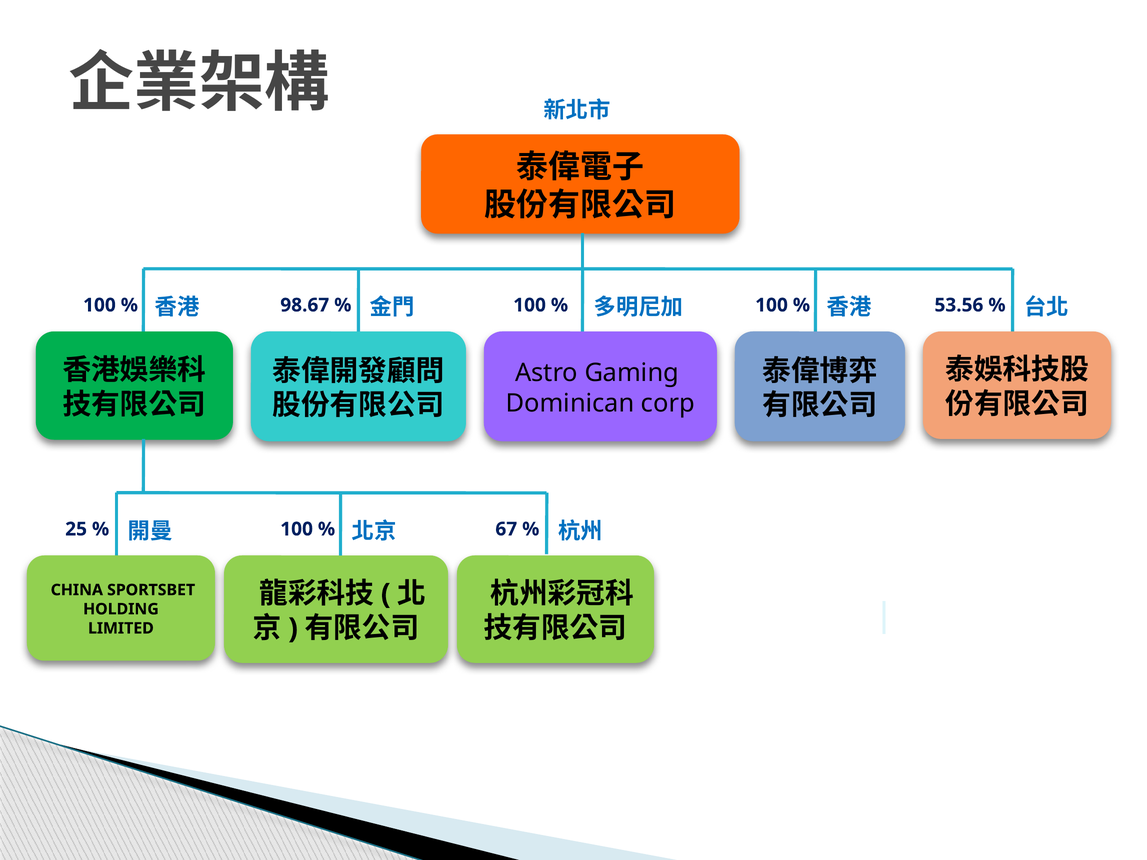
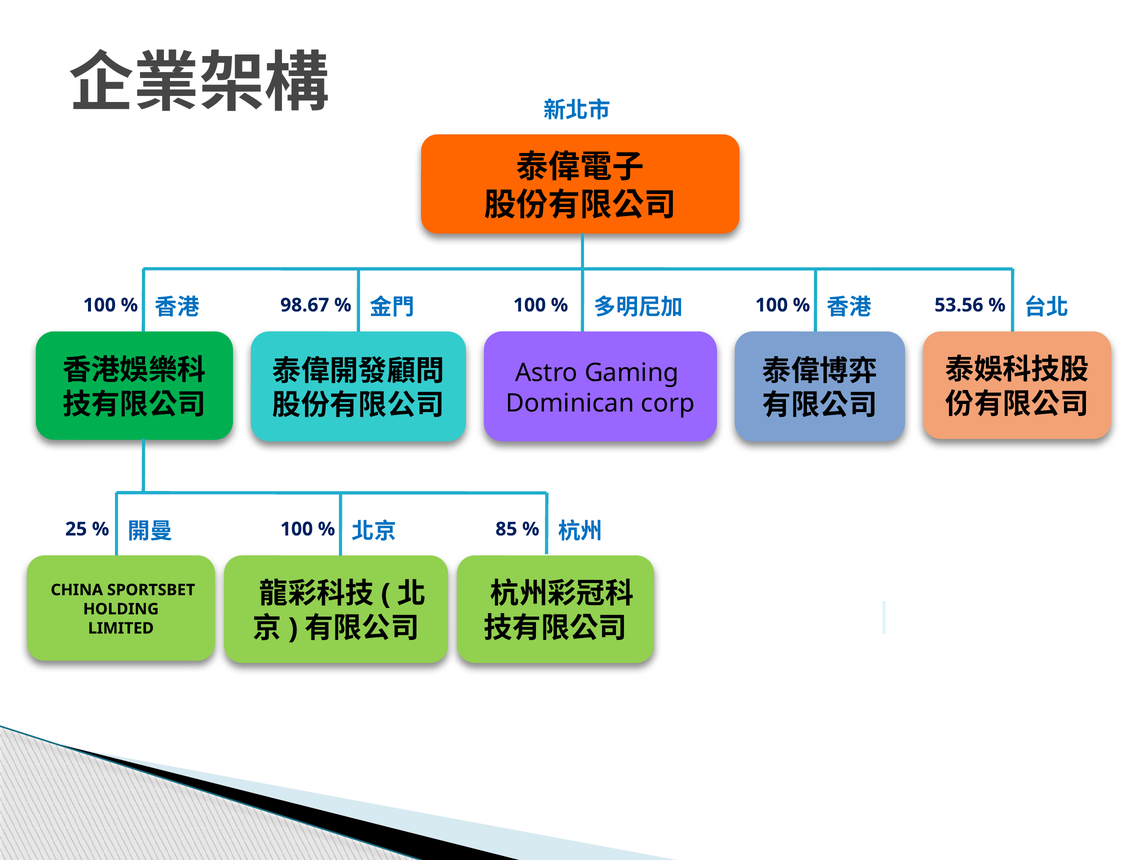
67: 67 -> 85 (506, 529)
